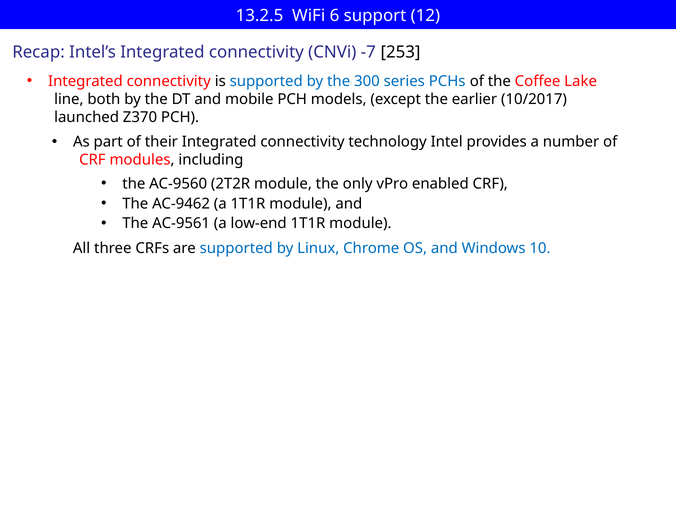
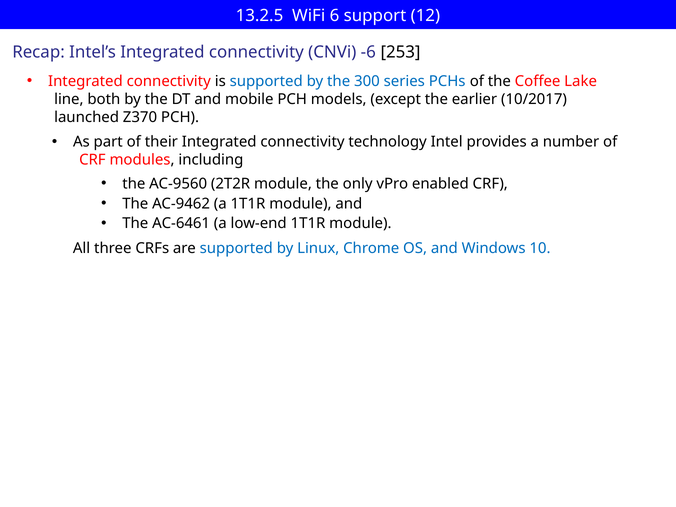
-7: -7 -> -6 (368, 52)
AC-9561: AC-9561 -> AC-6461 (181, 224)
